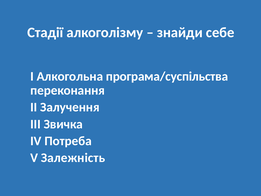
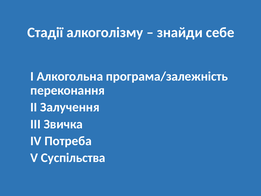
програма/суспільства: програма/суспільства -> програма/залежність (167, 76)
Залежність: Залежність -> Суспільства (73, 158)
